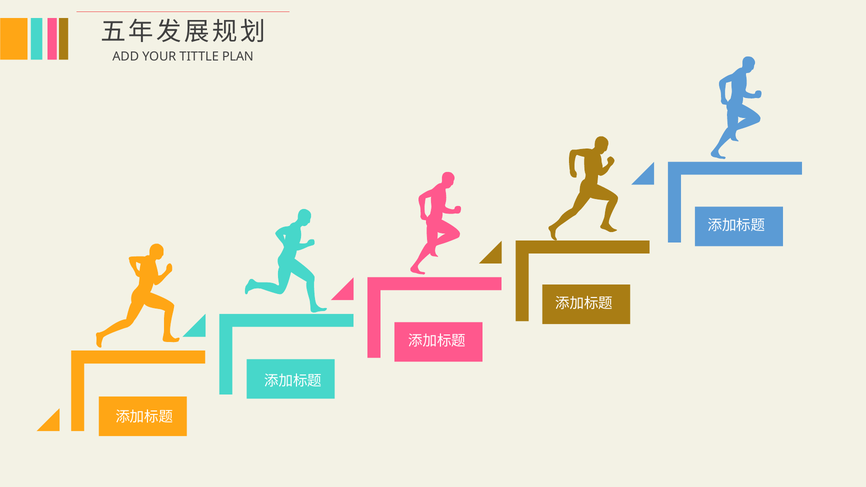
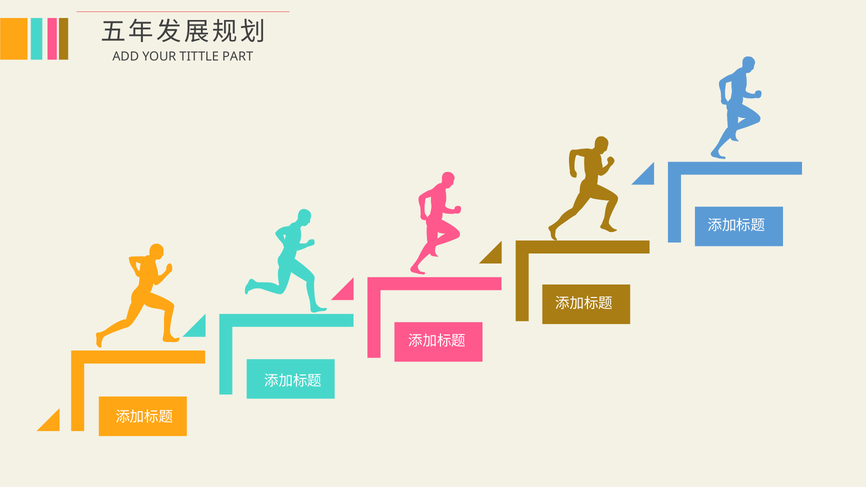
PLAN: PLAN -> PART (238, 57)
